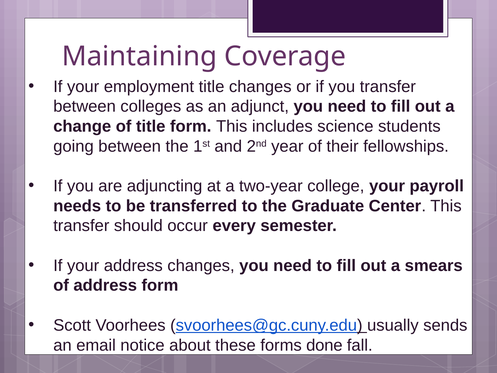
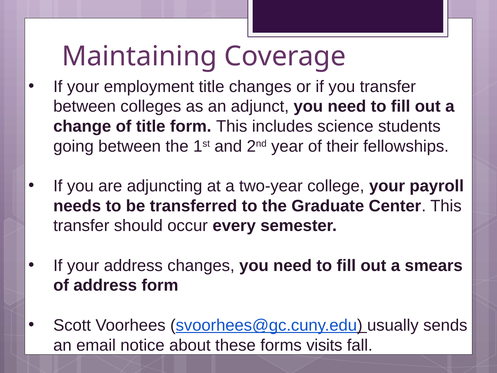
done: done -> visits (324, 345)
